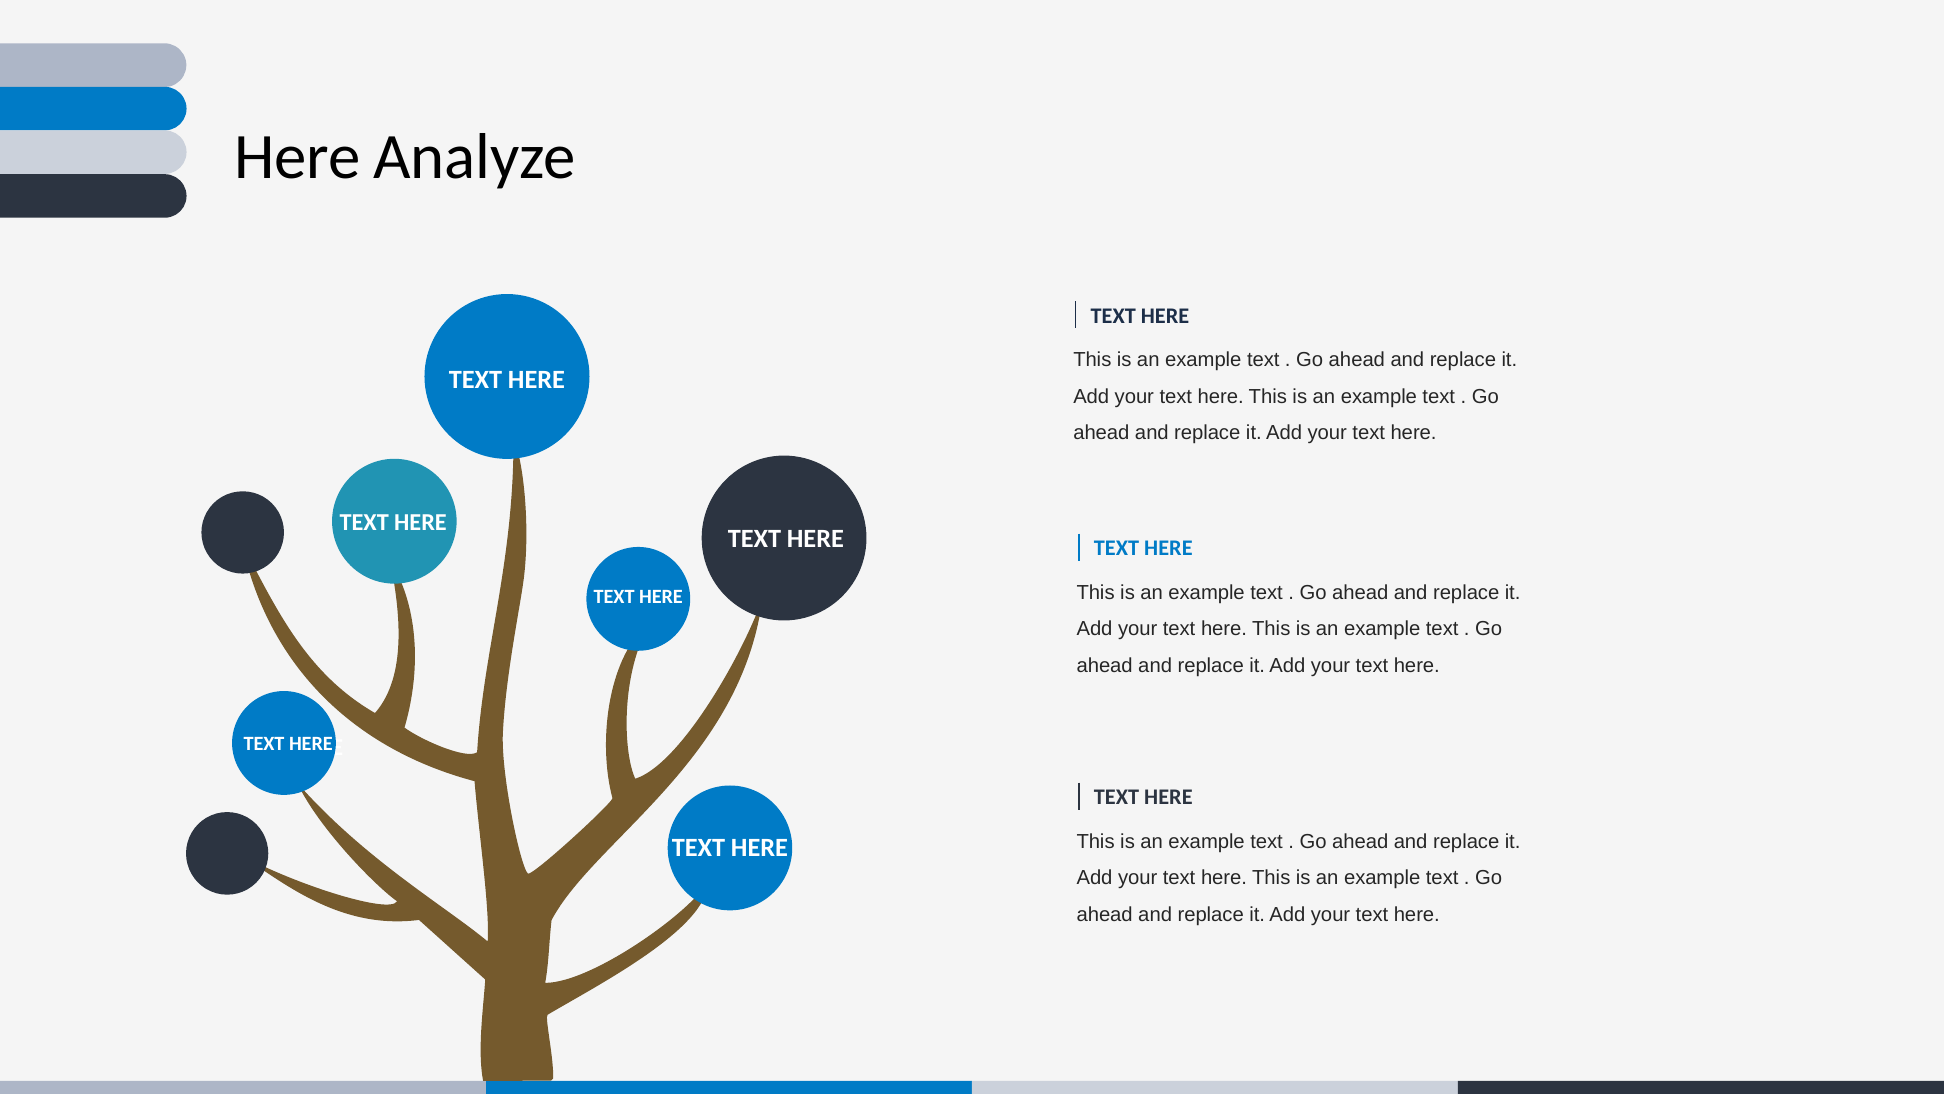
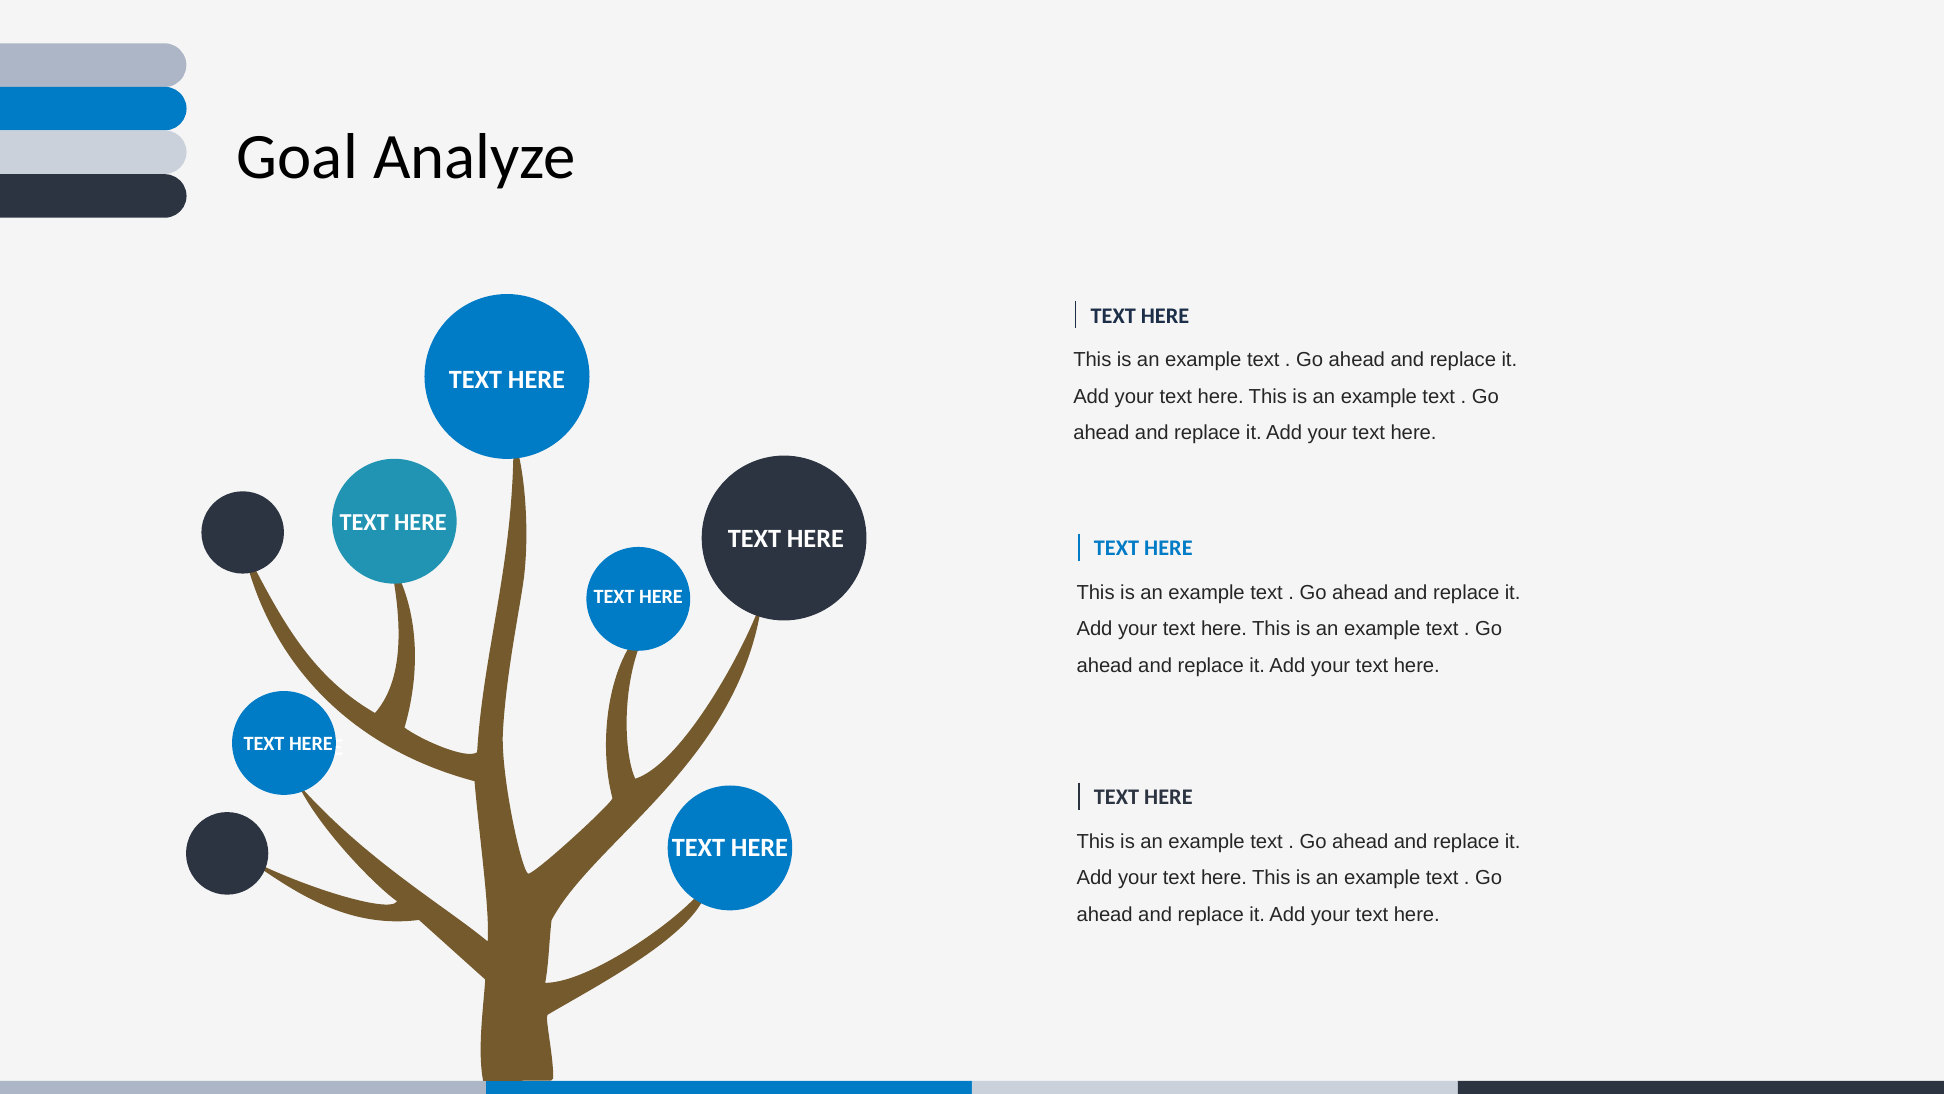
Here: Here -> Goal (297, 157)
